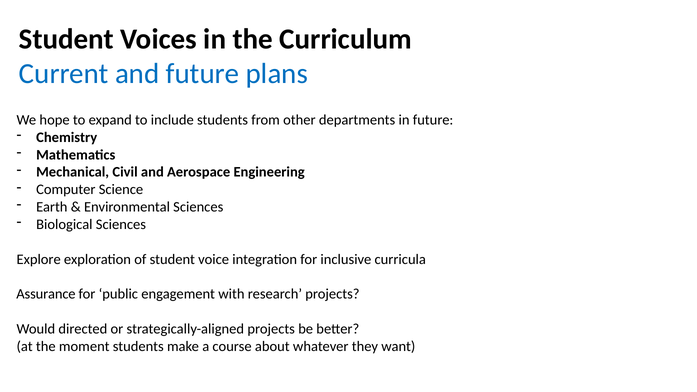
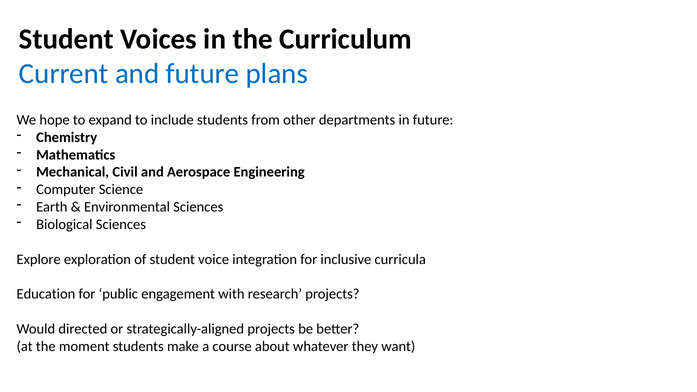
Assurance: Assurance -> Education (46, 294)
